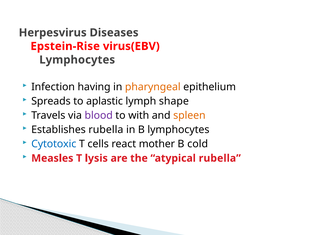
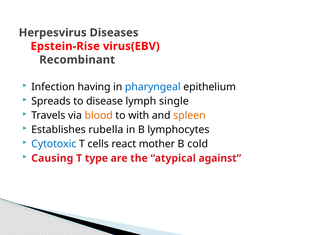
Lymphocytes: Lymphocytes -> Recombinant (77, 60)
pharyngeal colour: orange -> blue (153, 87)
aplastic: aplastic -> disease (105, 101)
shape: shape -> single (174, 101)
blood colour: purple -> orange (99, 115)
Measles: Measles -> Causing (52, 158)
lysis: lysis -> type (96, 158)
atypical rubella: rubella -> against (220, 158)
